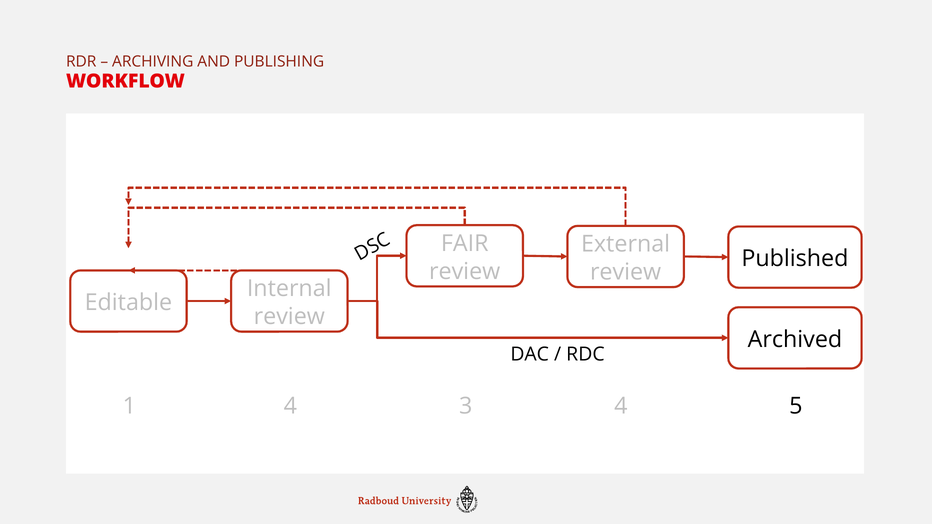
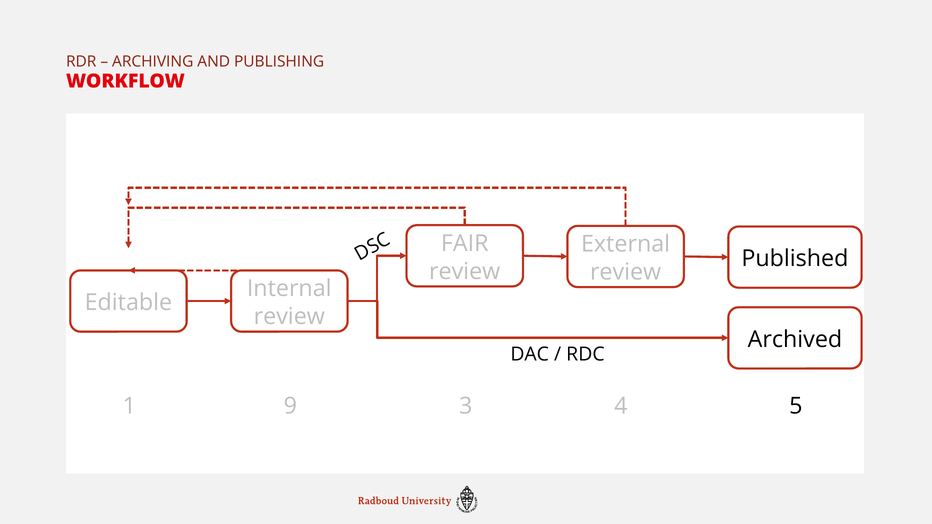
1 4: 4 -> 9 (290, 406)
